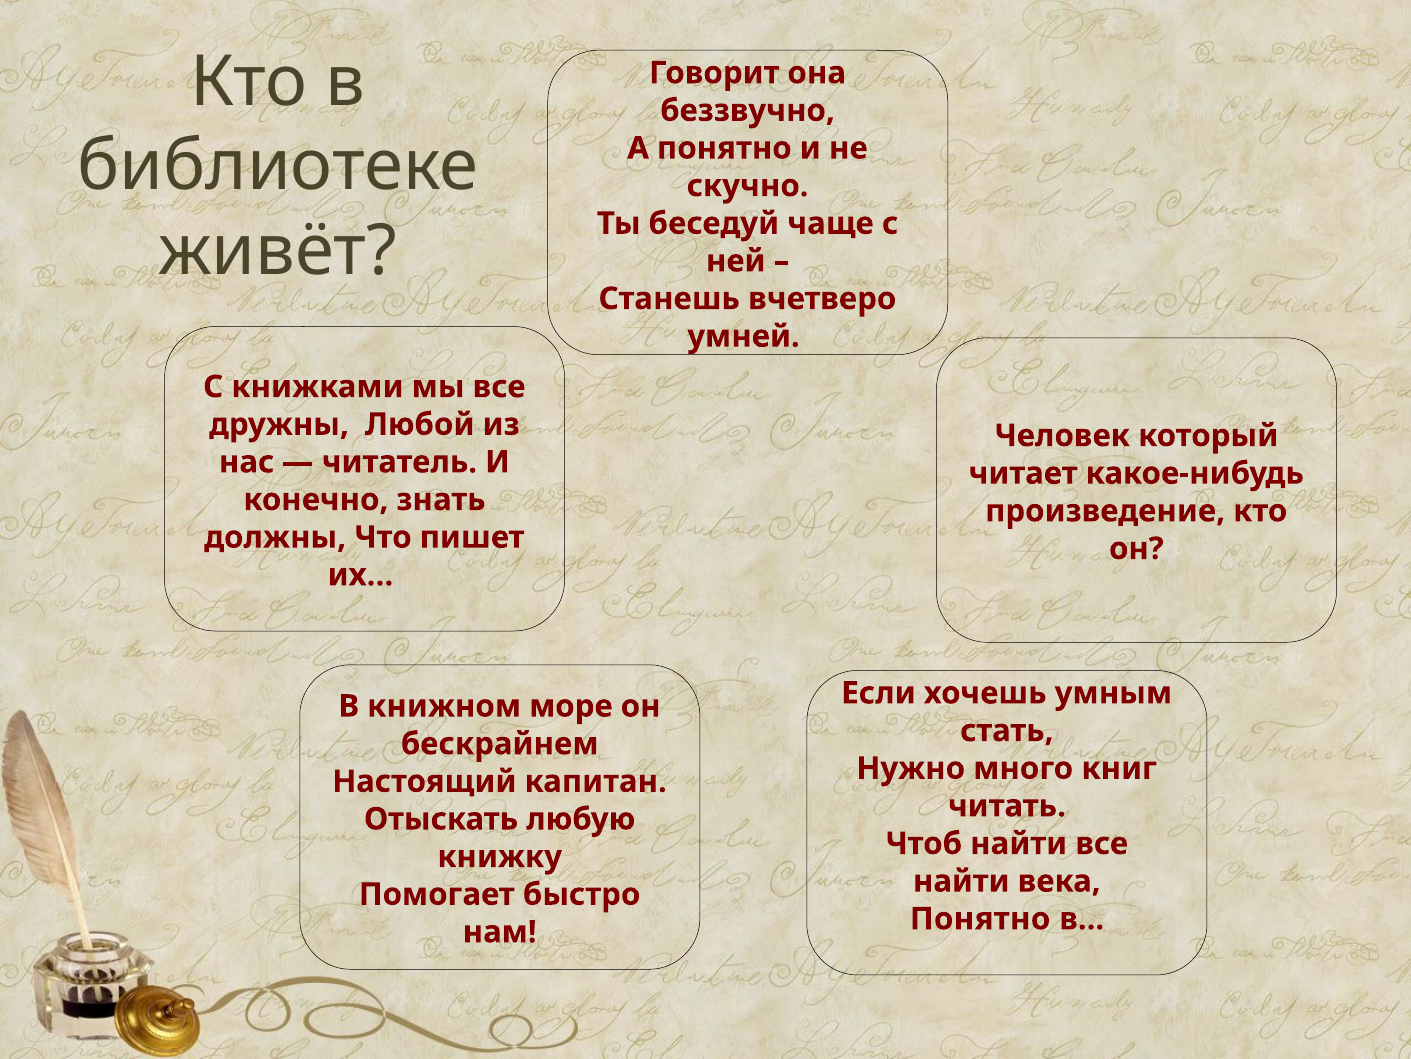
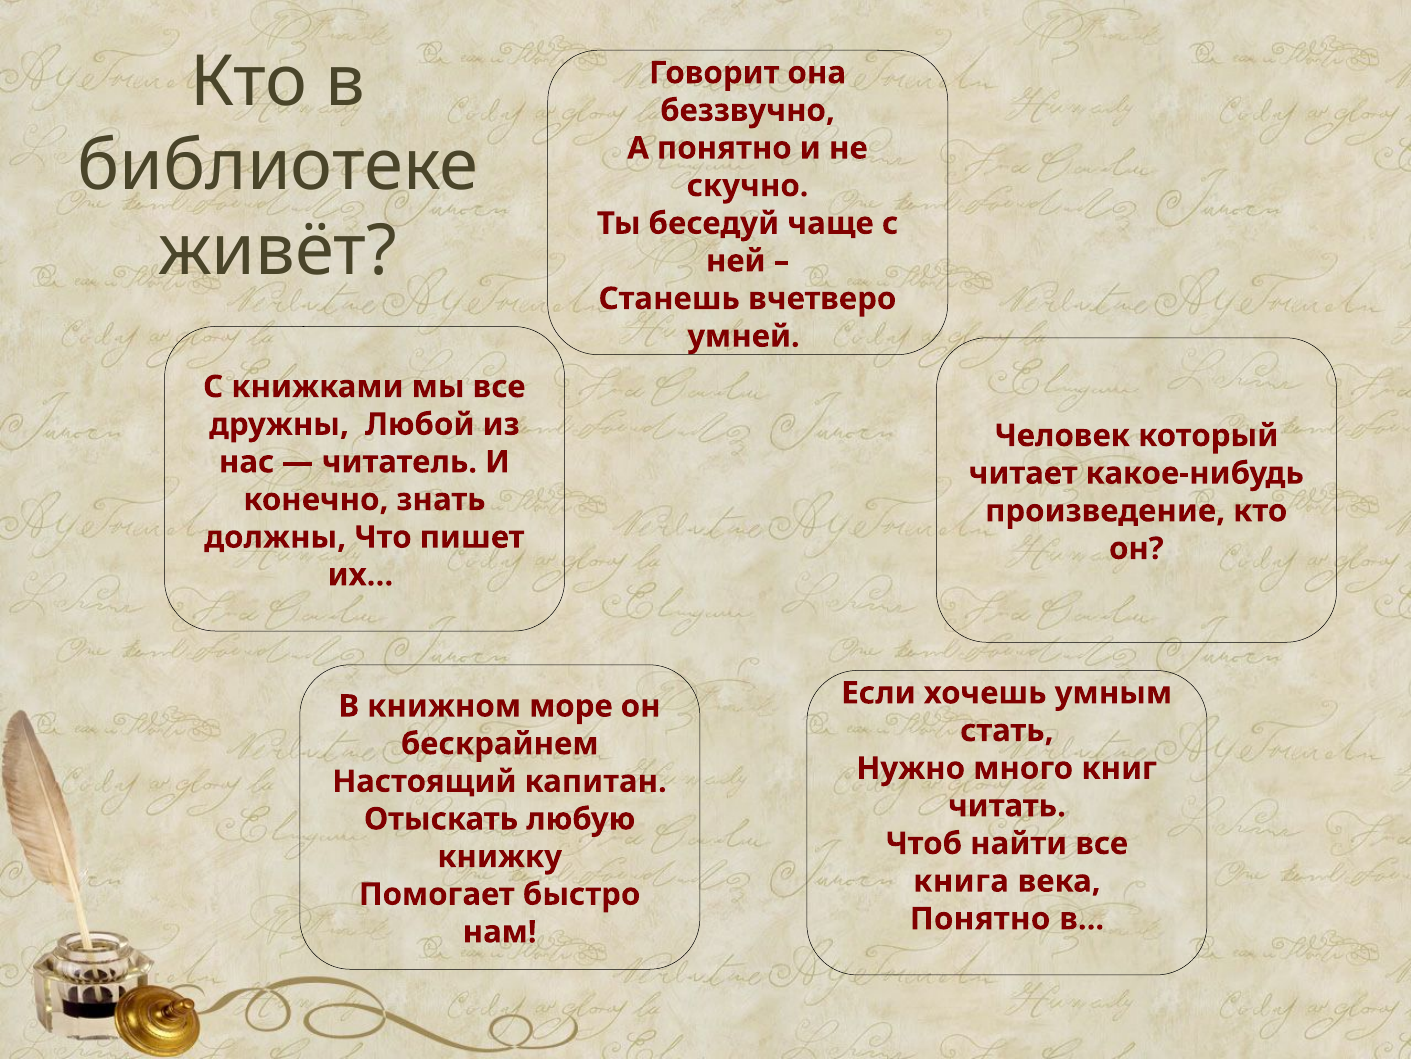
найти: найти -> книга (961, 881)
